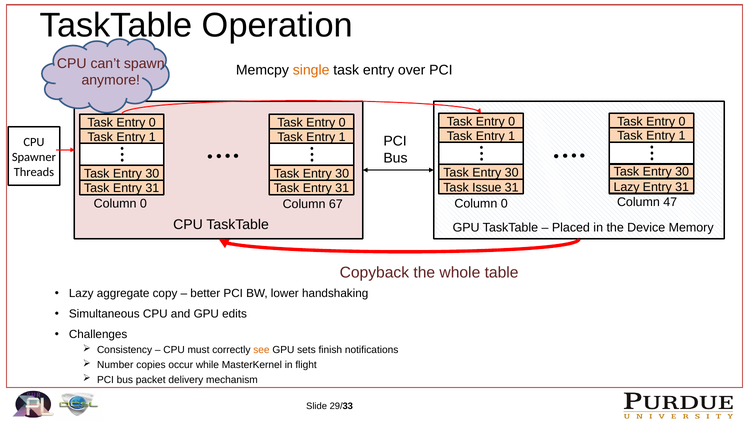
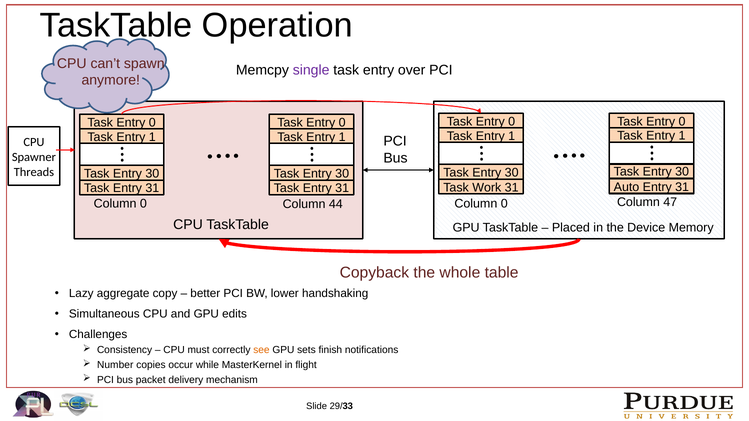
single colour: orange -> purple (311, 70)
Lazy: Lazy -> Auto (627, 187)
Issue: Issue -> Work (487, 188)
67: 67 -> 44 (336, 204)
